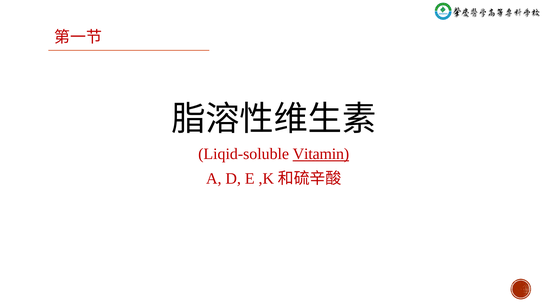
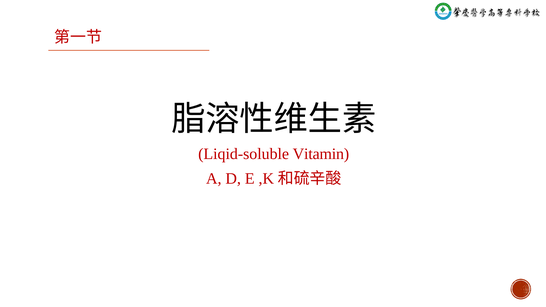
Vitamin underline: present -> none (321, 154)
